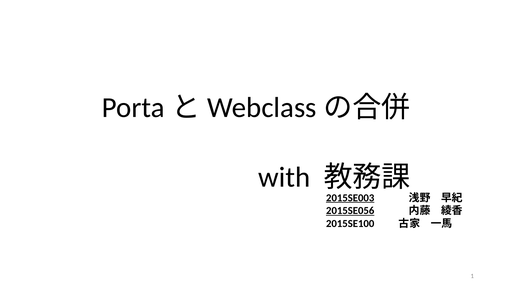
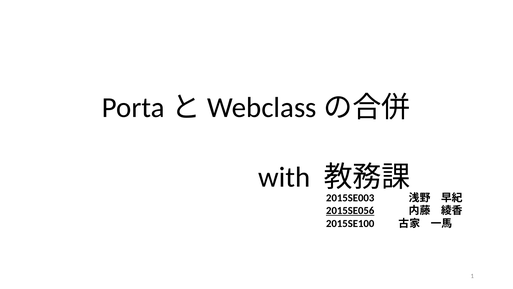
2015SE003 underline: present -> none (350, 198)
